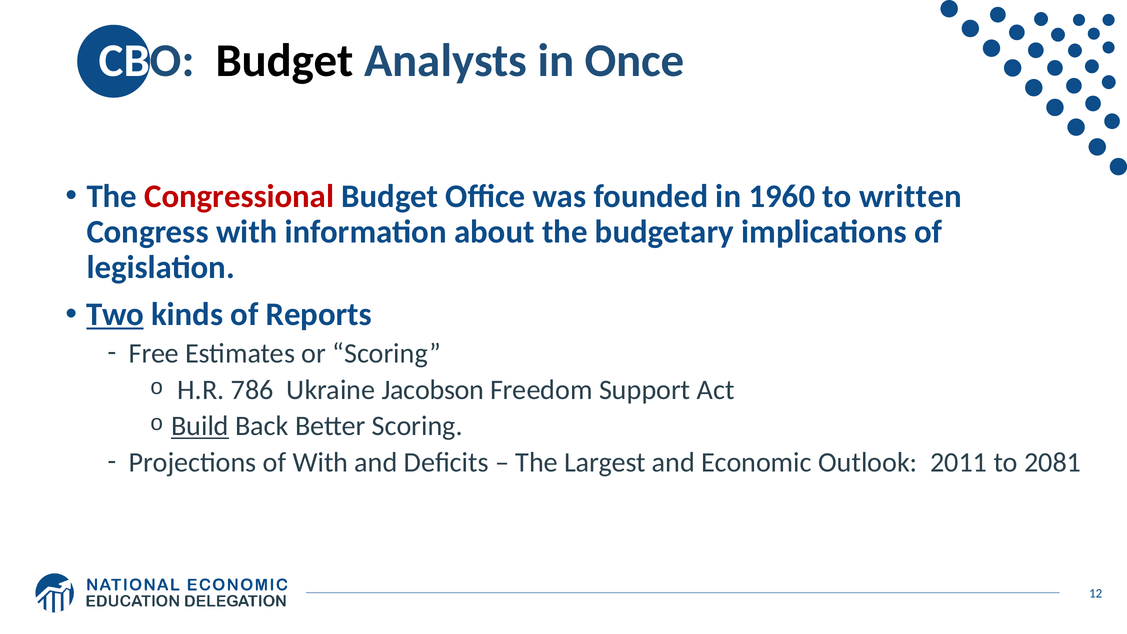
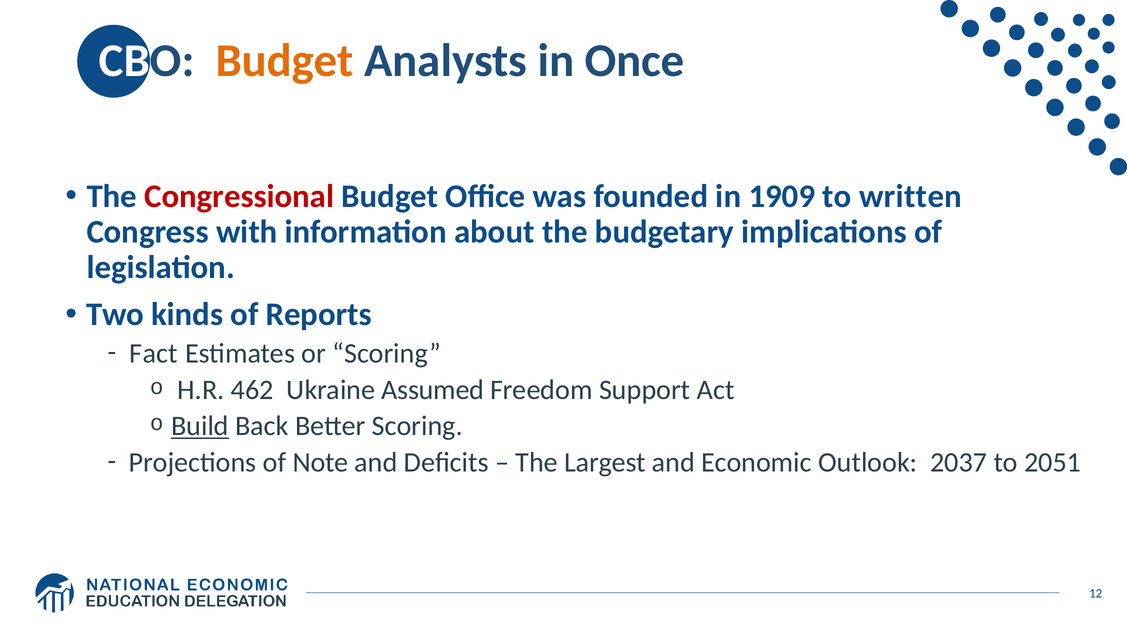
Budget colour: black -> orange (285, 61)
1960: 1960 -> 1909 (782, 196)
Two underline: present -> none (115, 315)
Free: Free -> Fact (154, 353)
786: 786 -> 462 (252, 390)
Jacobson: Jacobson -> Assumed (433, 390)
of With: With -> Note (321, 462)
2011: 2011 -> 2037 (959, 462)
2081: 2081 -> 2051 (1053, 462)
